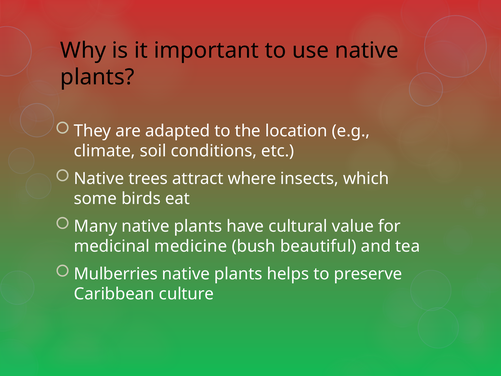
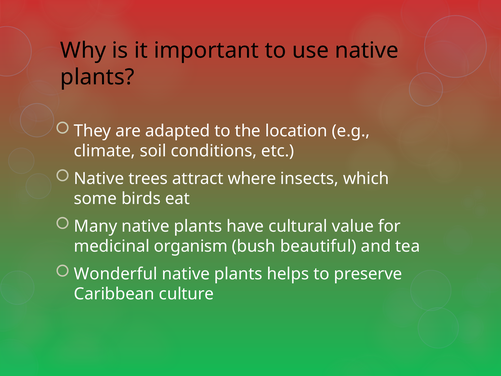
medicine: medicine -> organism (191, 246)
Mulberries: Mulberries -> Wonderful (116, 274)
